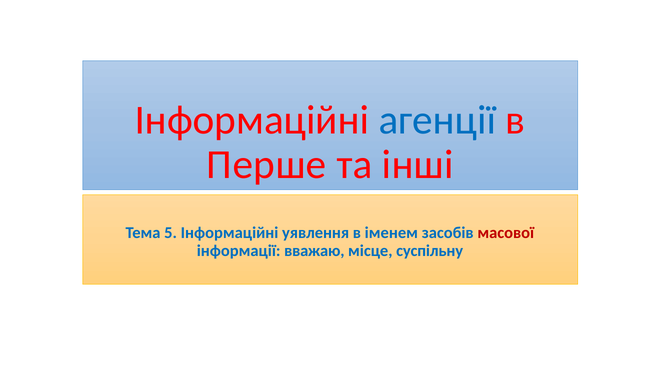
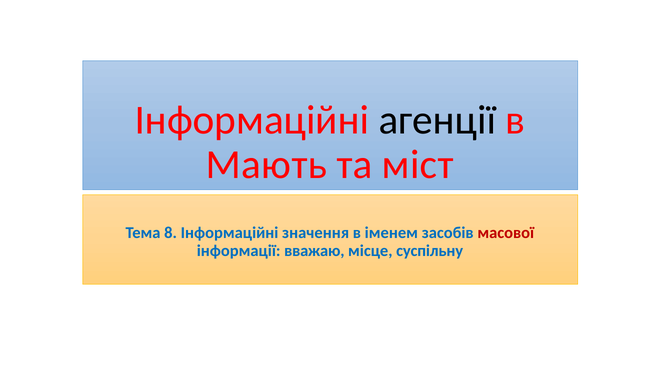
агенції colour: blue -> black (437, 120)
Перше: Перше -> Мають (267, 165)
інші: інші -> міст (418, 165)
5: 5 -> 8 (171, 233)
уявлення: уявлення -> значення (316, 233)
